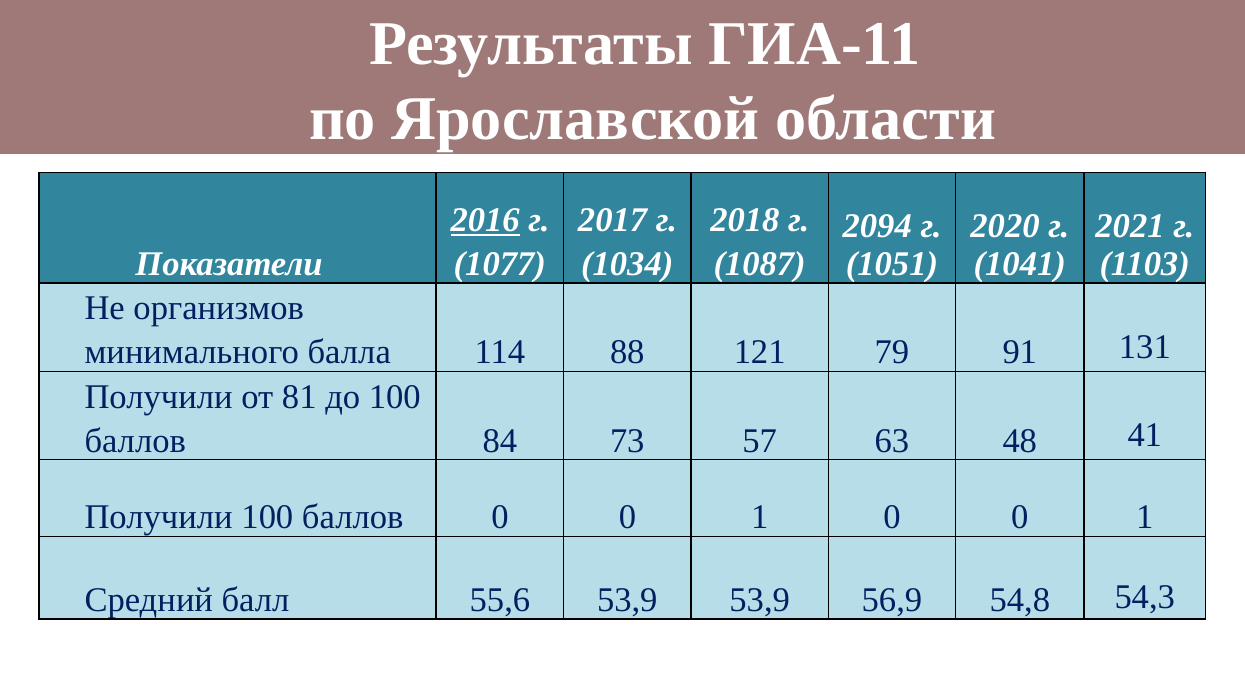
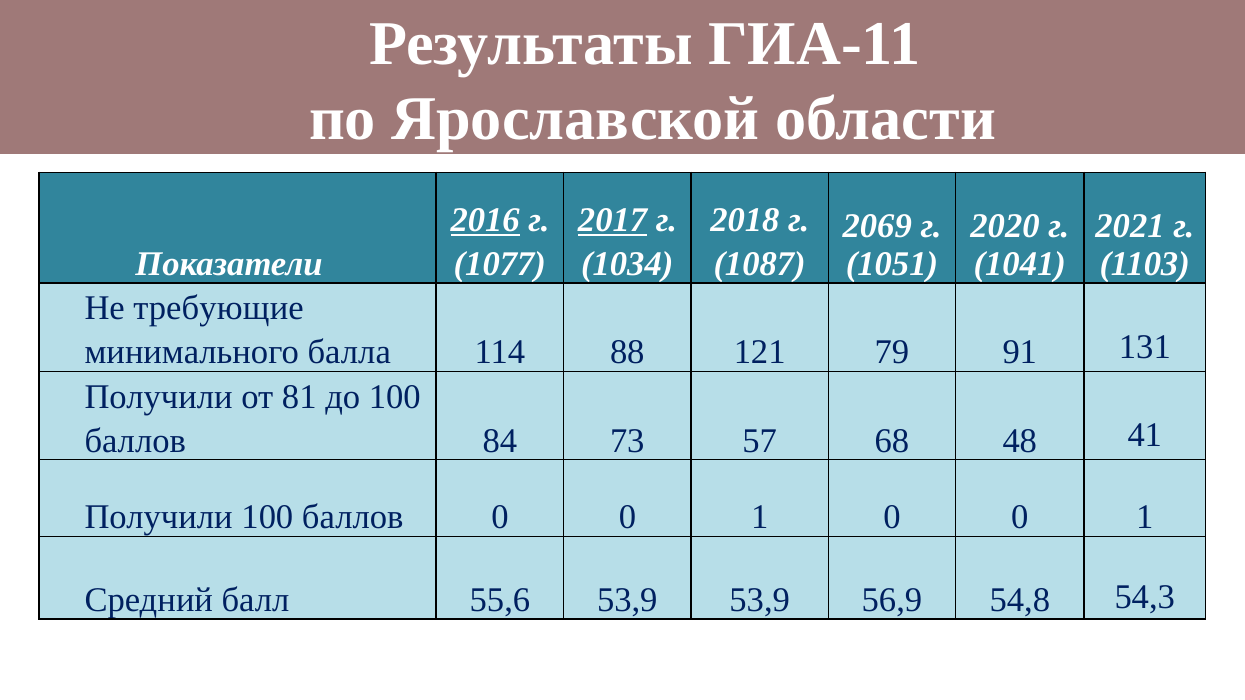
2017 underline: none -> present (613, 220)
2094: 2094 -> 2069 (877, 226)
организмов: организмов -> требующие (219, 309)
63: 63 -> 68 (892, 441)
